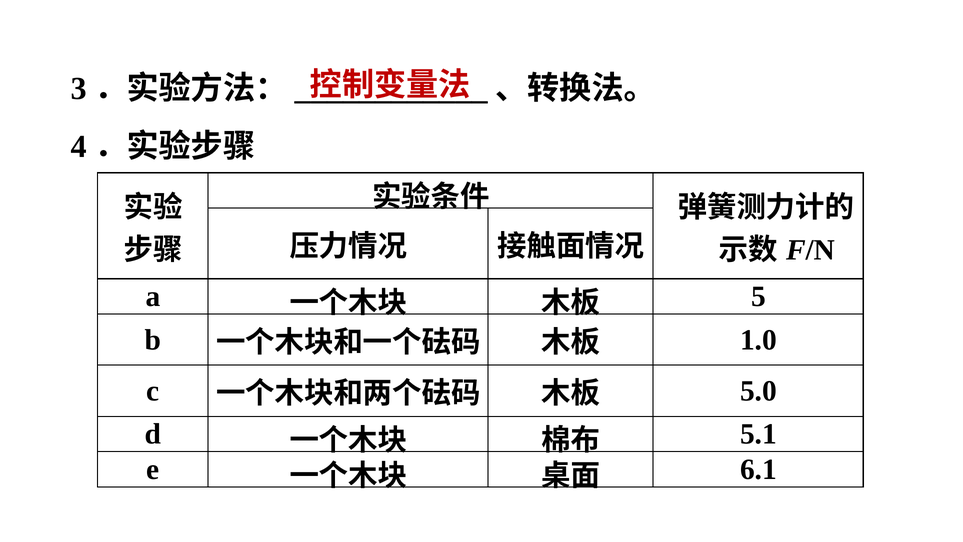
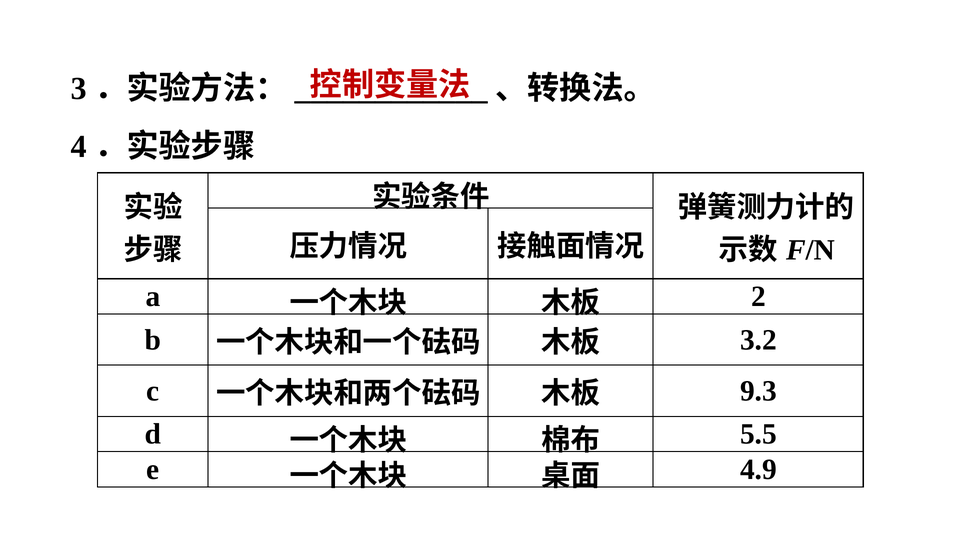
5: 5 -> 2 (758, 296)
1.0: 1.0 -> 3.2 (758, 340)
5.0: 5.0 -> 9.3 (758, 391)
5.1: 5.1 -> 5.5 (758, 434)
6.1: 6.1 -> 4.9 (758, 469)
